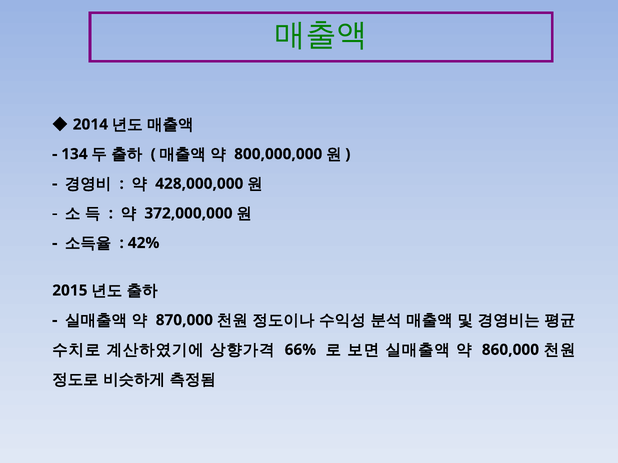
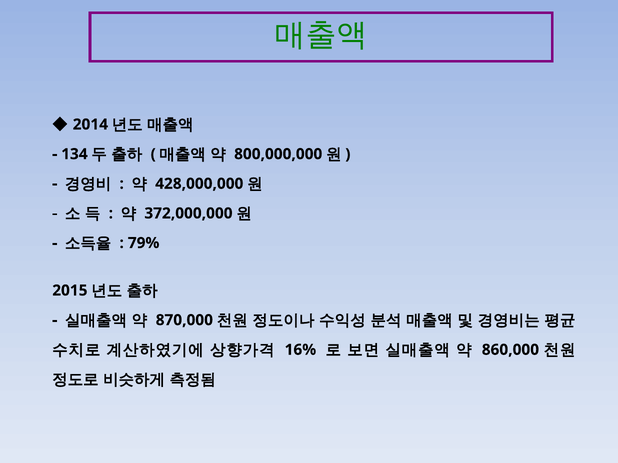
42%: 42% -> 79% (144, 243)
66%: 66% -> 16% (300, 350)
